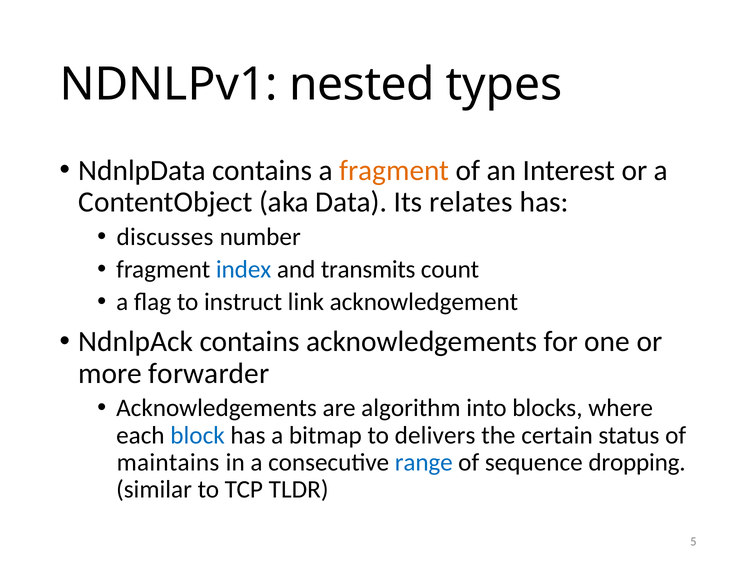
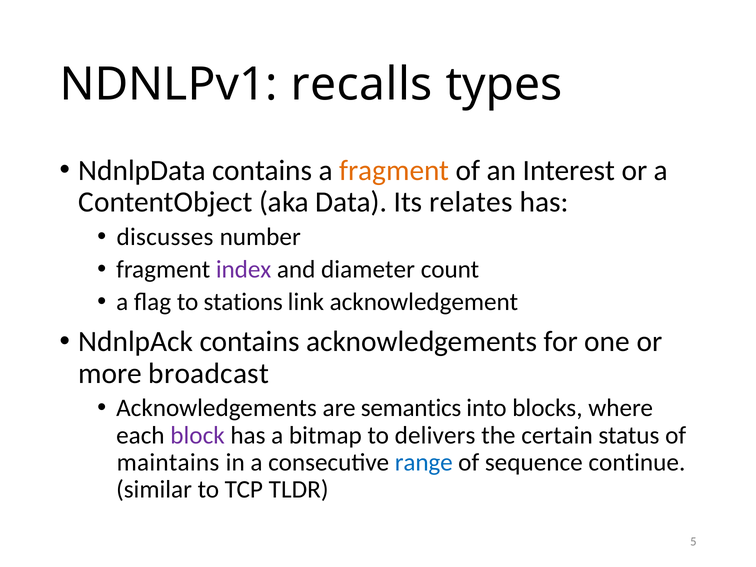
nested: nested -> recalls (362, 85)
index colour: blue -> purple (244, 269)
transmits: transmits -> diameter (368, 269)
instruct: instruct -> stations (243, 302)
forwarder: forwarder -> broadcast (209, 373)
algorithm: algorithm -> semantics (411, 408)
block colour: blue -> purple (198, 435)
dropping: dropping -> continue (637, 462)
